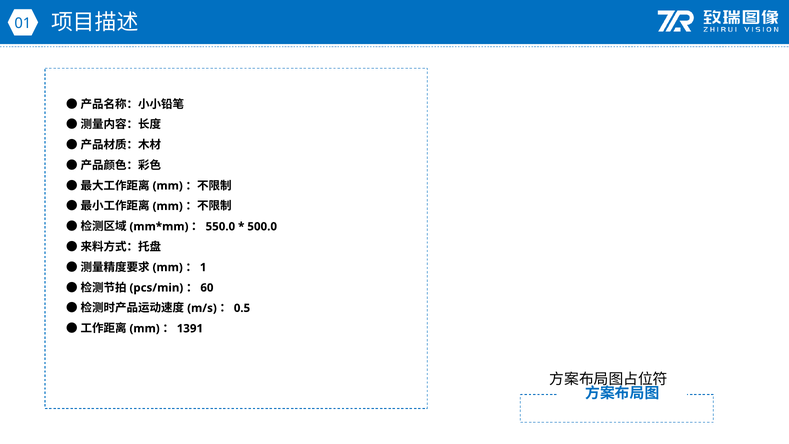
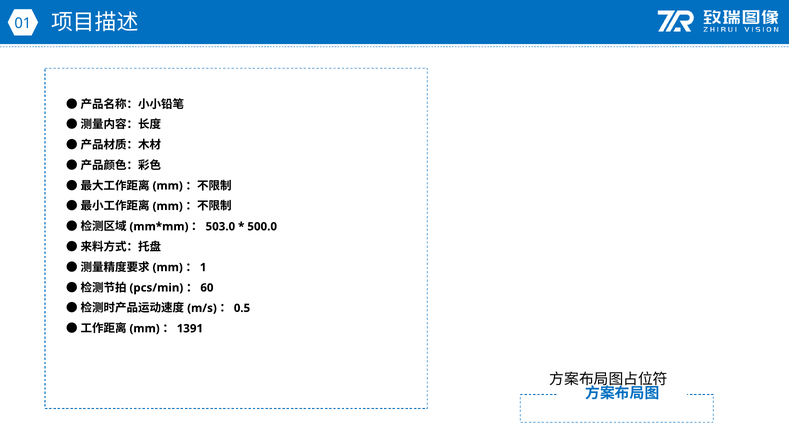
550.0: 550.0 -> 503.0 (220, 226)
